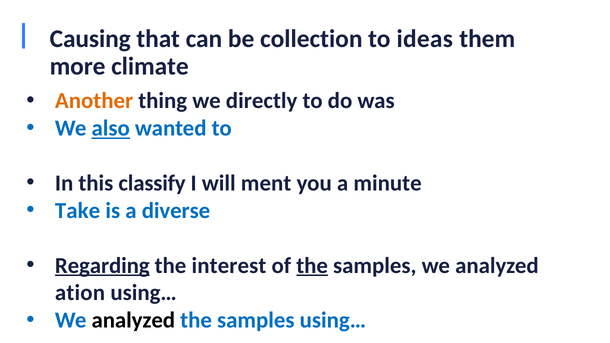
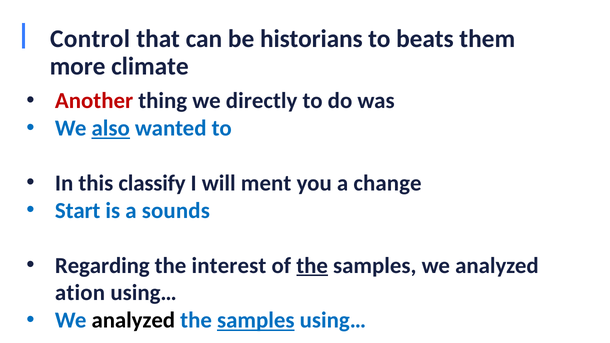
Causing: Causing -> Control (90, 39)
collection: collection -> historians (311, 39)
ideas: ideas -> beats (425, 39)
Another colour: orange -> red (94, 101)
minute: minute -> change (388, 183)
Take: Take -> Start (78, 211)
diverse: diverse -> sounds (176, 211)
Regarding underline: present -> none (102, 266)
samples underline: none -> present (256, 320)
